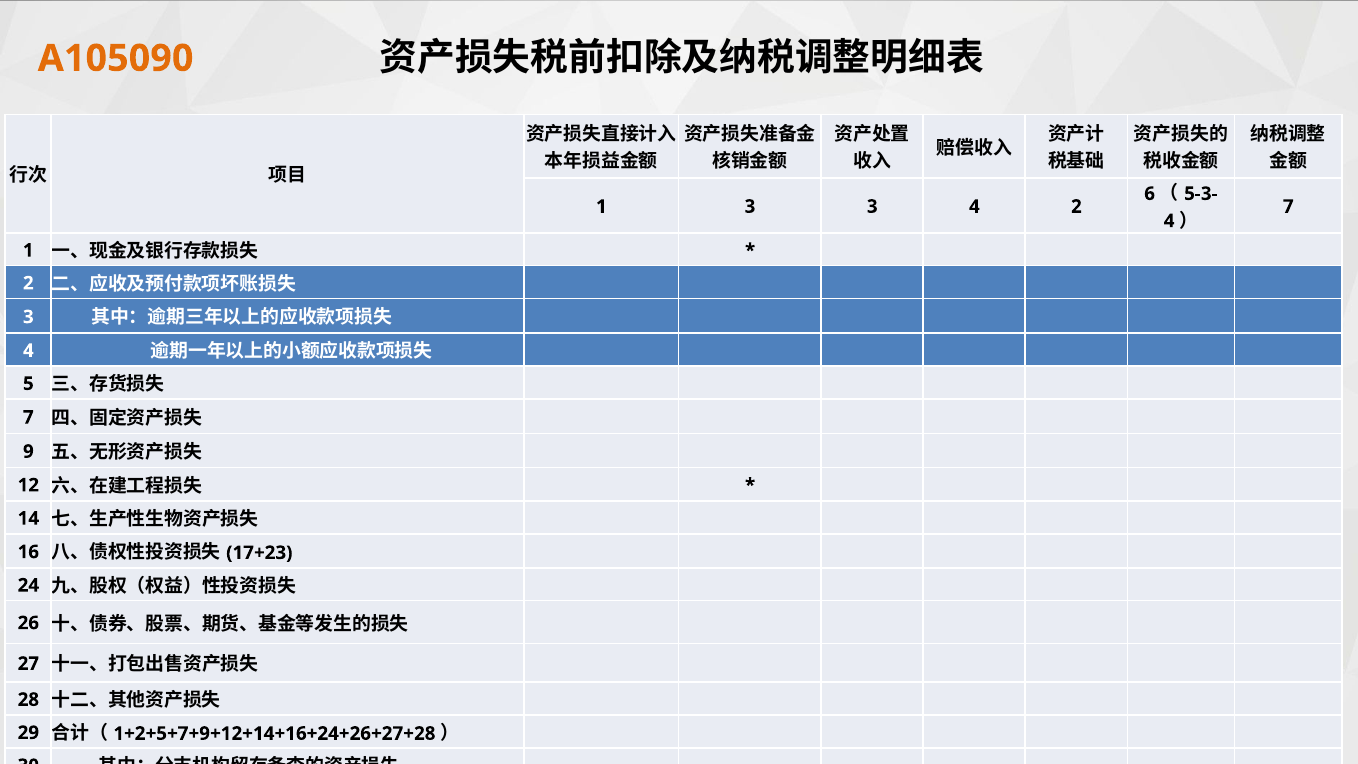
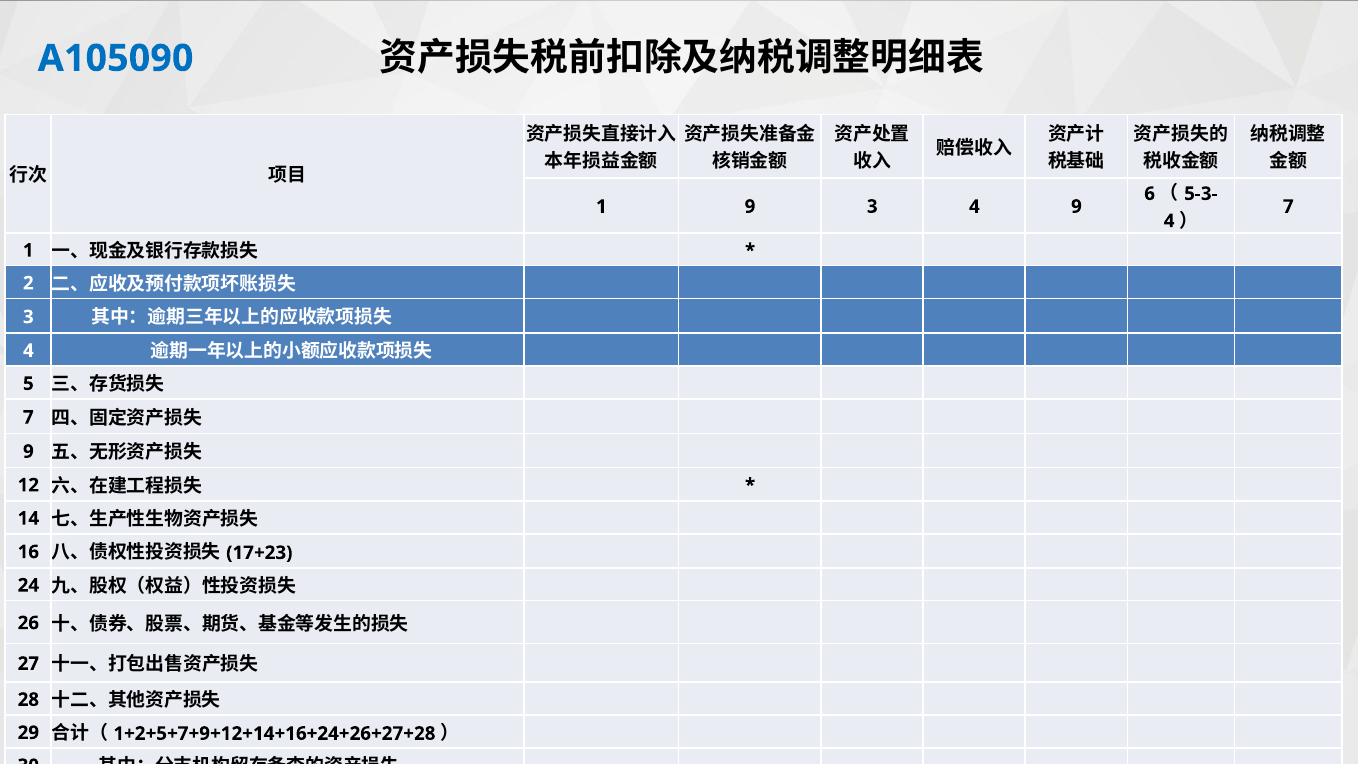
A105090 colour: orange -> blue (116, 58)
1 3: 3 -> 9 (750, 207)
4 2: 2 -> 9 (1076, 207)
